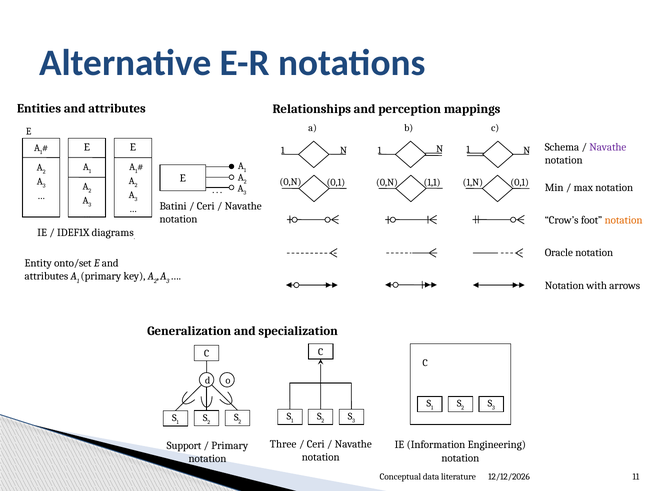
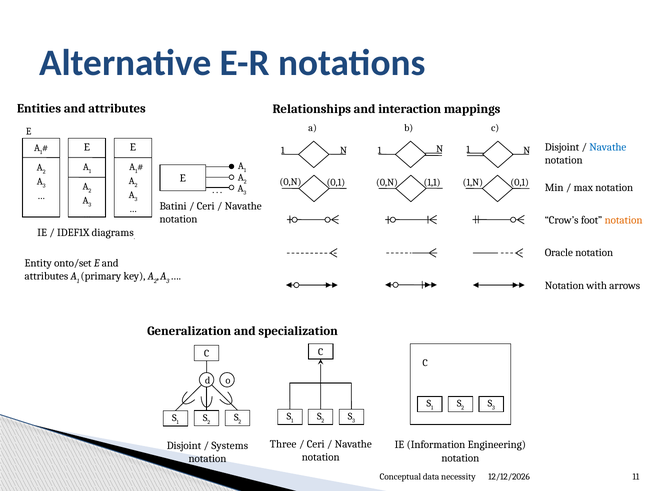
perception: perception -> interaction (410, 109)
N Schema: Schema -> Disjoint (562, 147)
Navathe colour: purple -> blue (608, 147)
Support: Support -> Disjoint (184, 446)
Primary: Primary -> Systems (230, 446)
literature: literature -> necessity (458, 477)
